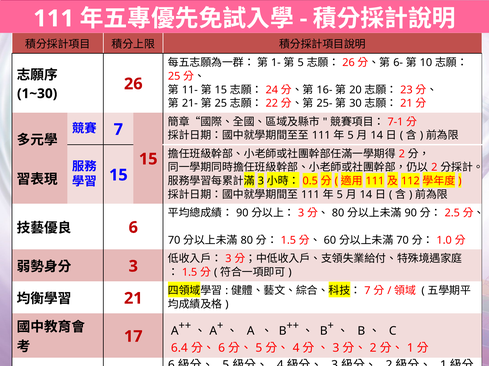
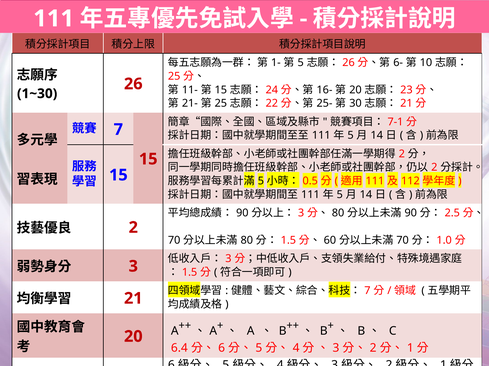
3: 3 -> 5 (261, 181)
6: 6 -> 2 (133, 228)
17: 17 -> 20 (133, 337)
